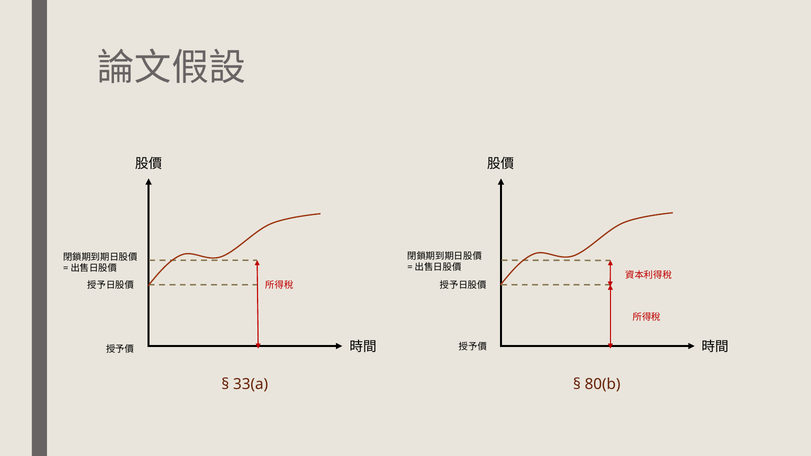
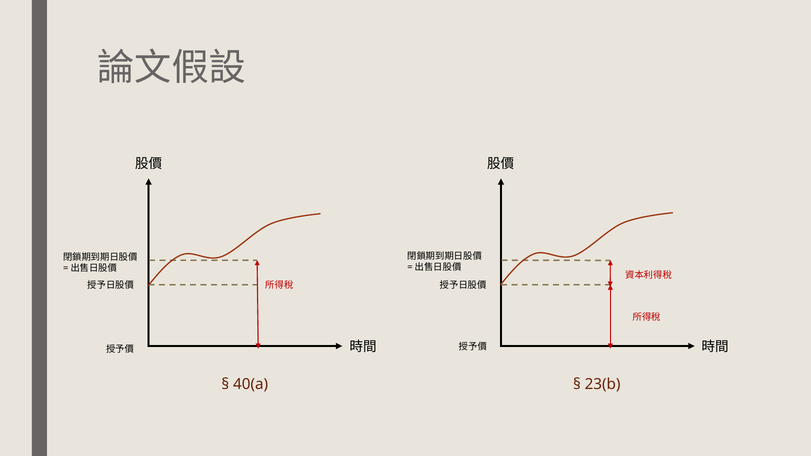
80(b: 80(b -> 23(b (603, 384)
33(a: 33(a -> 40(a (251, 384)
